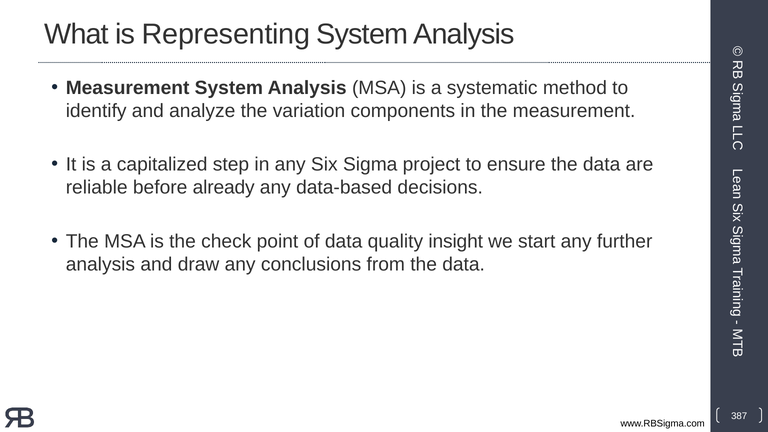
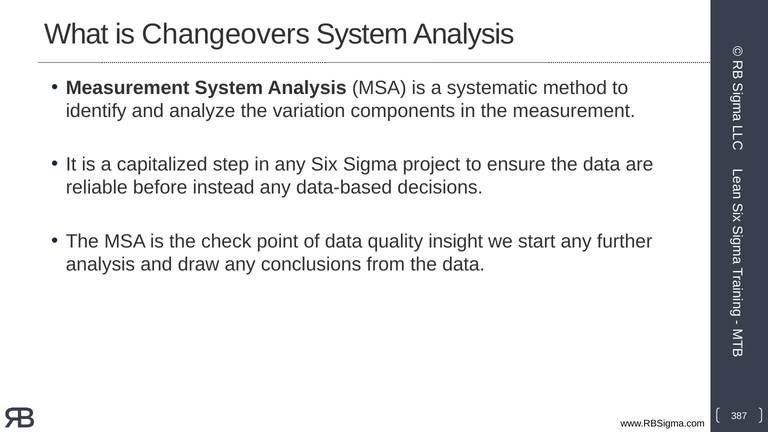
Representing: Representing -> Changeovers (226, 34)
already: already -> instead (224, 188)
